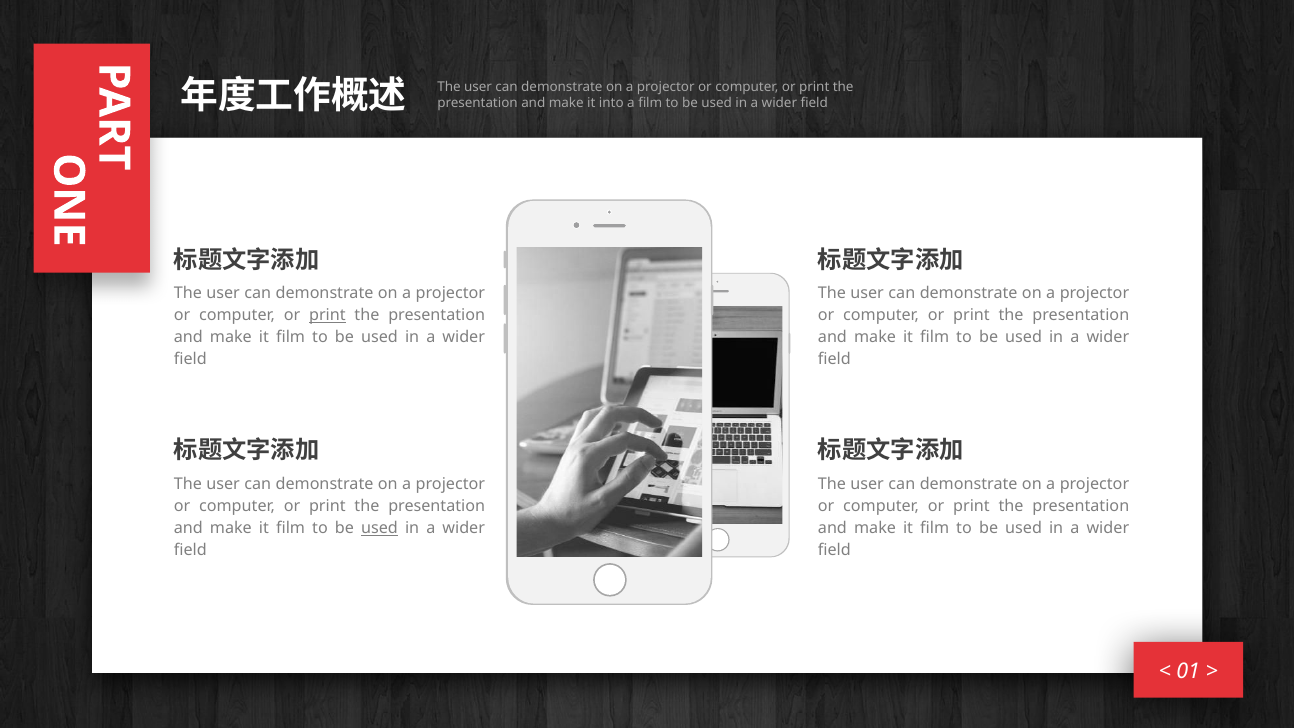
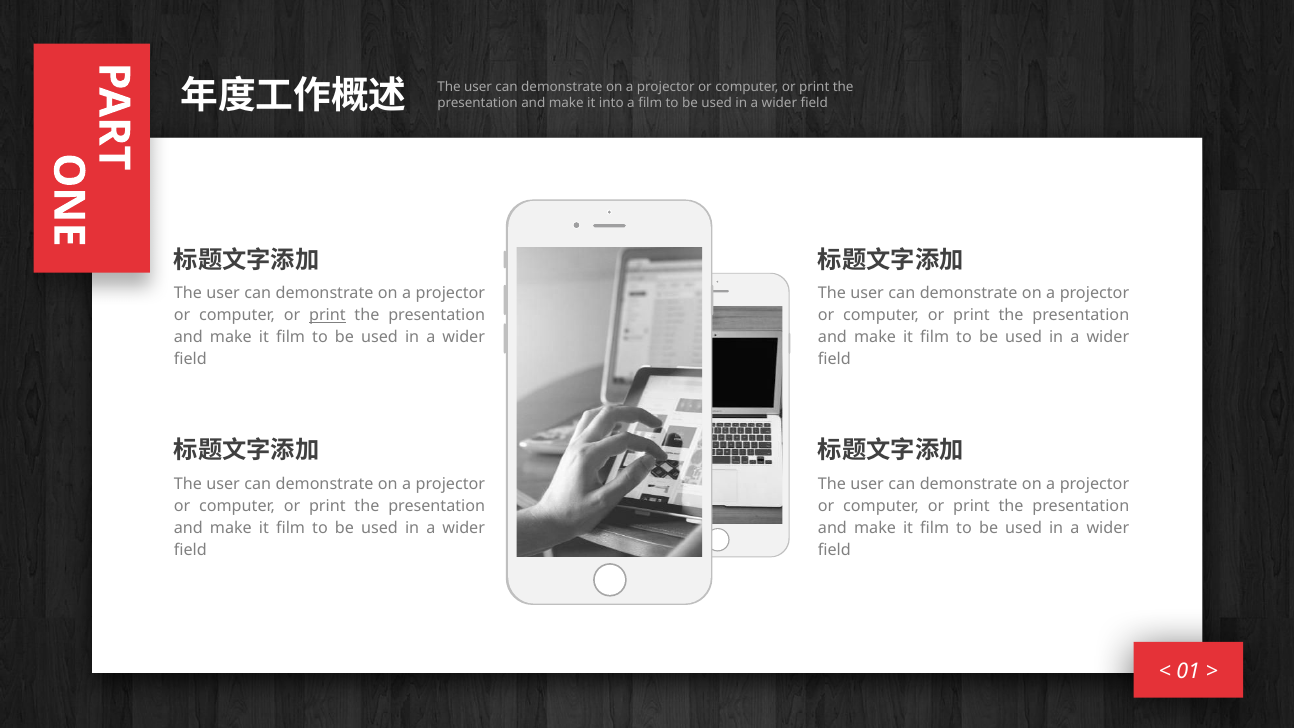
used underline: present -> none (380, 528)
